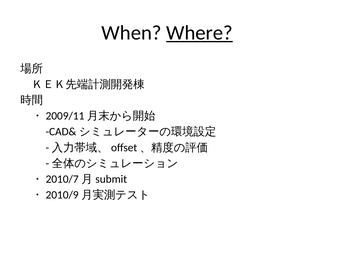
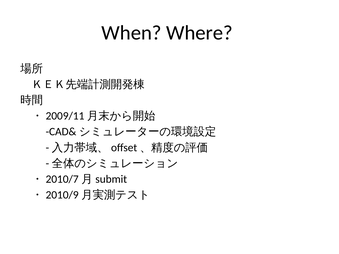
Where underline: present -> none (199, 33)
